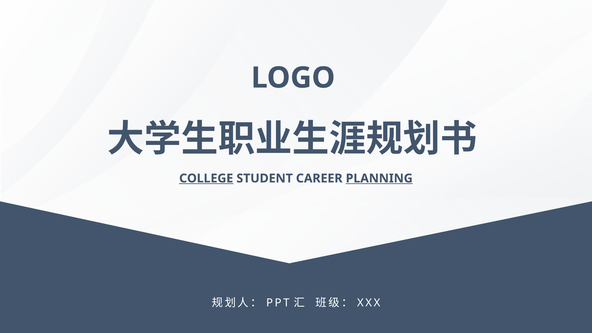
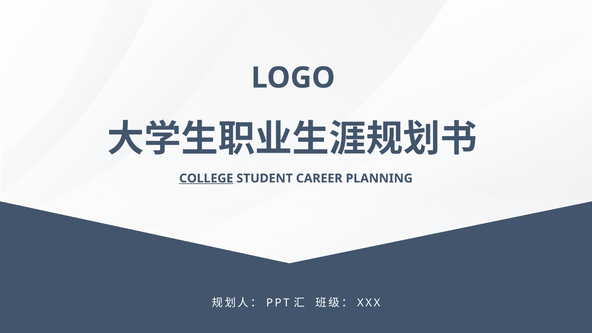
PLANNING underline: present -> none (379, 178)
